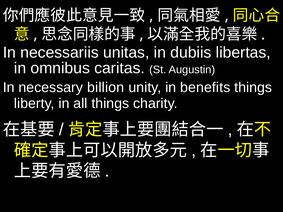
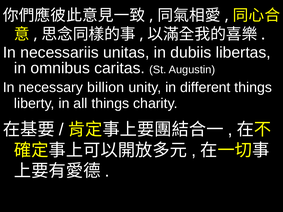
benefits: benefits -> different (205, 88)
